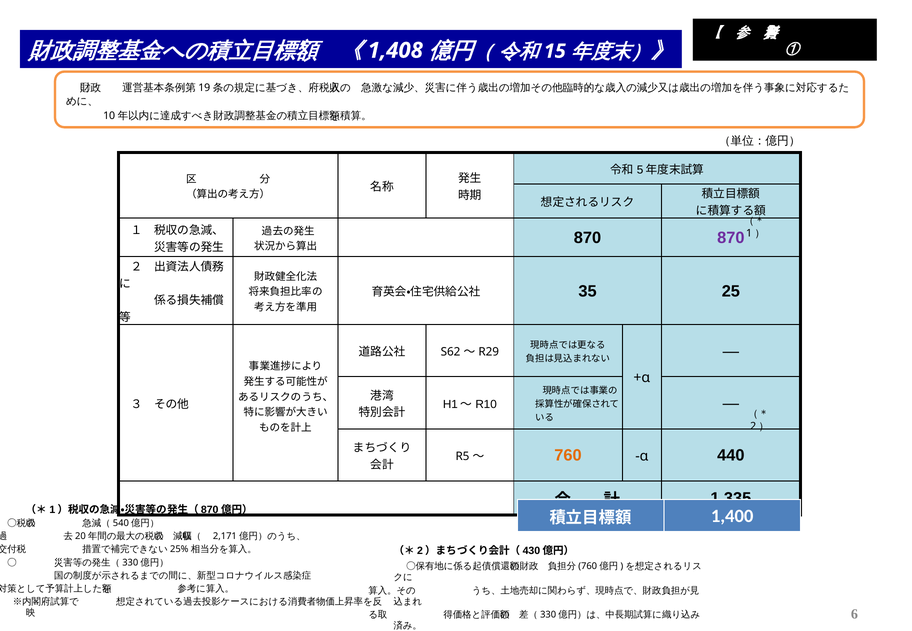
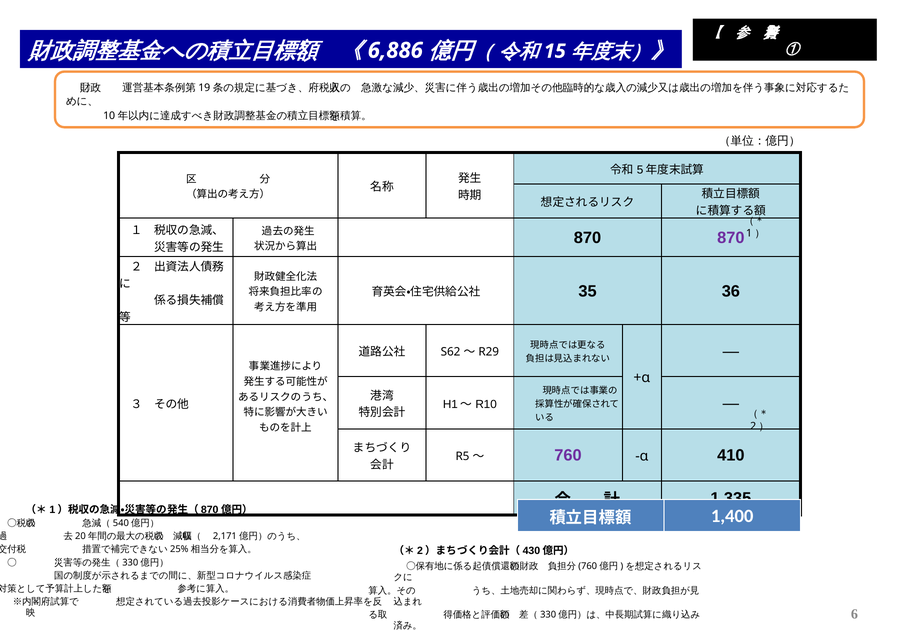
1,408: 1,408 -> 6,886 (395, 50)
25: 25 -> 36 (731, 291)
760 colour: orange -> purple (568, 456)
440: 440 -> 410 (731, 456)
